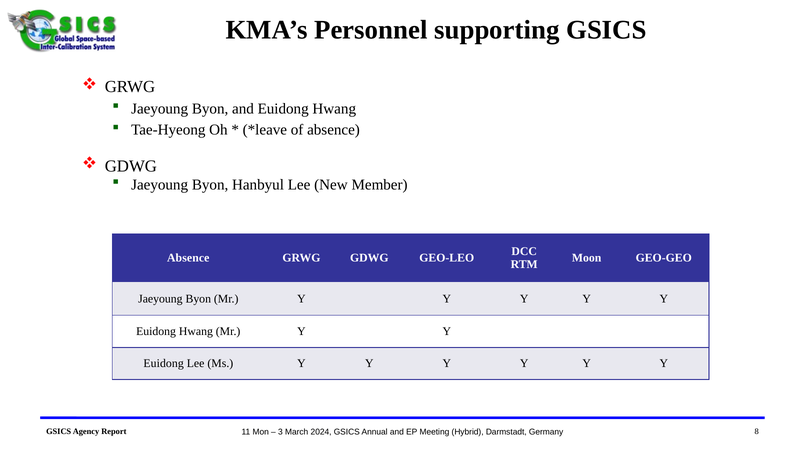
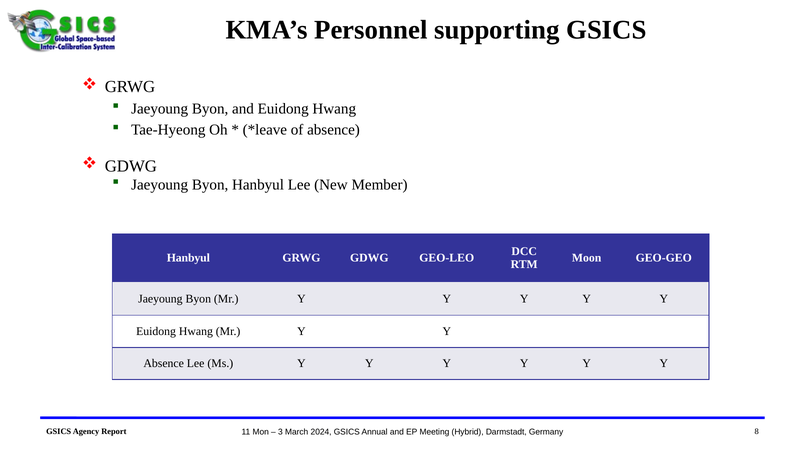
Absence: Absence -> Hanbyul (188, 258)
Euidong: Euidong -> Absence (164, 363)
